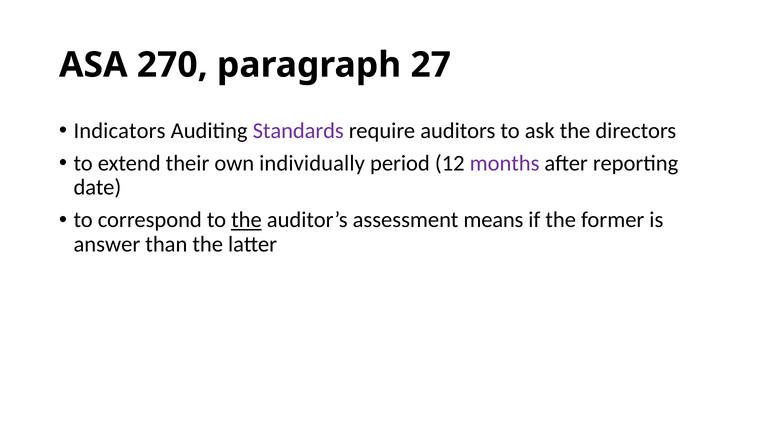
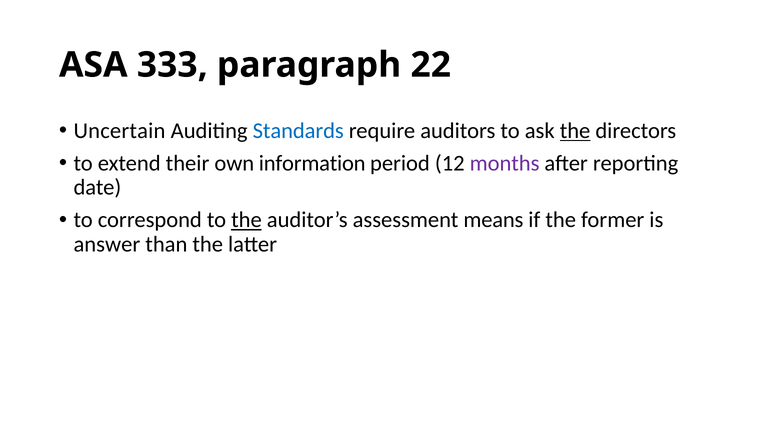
270: 270 -> 333 (172, 65)
27: 27 -> 22 (431, 65)
Indicators: Indicators -> Uncertain (119, 131)
Standards colour: purple -> blue (298, 131)
the underline: none -> present (575, 131)
individually: individually -> information (312, 163)
